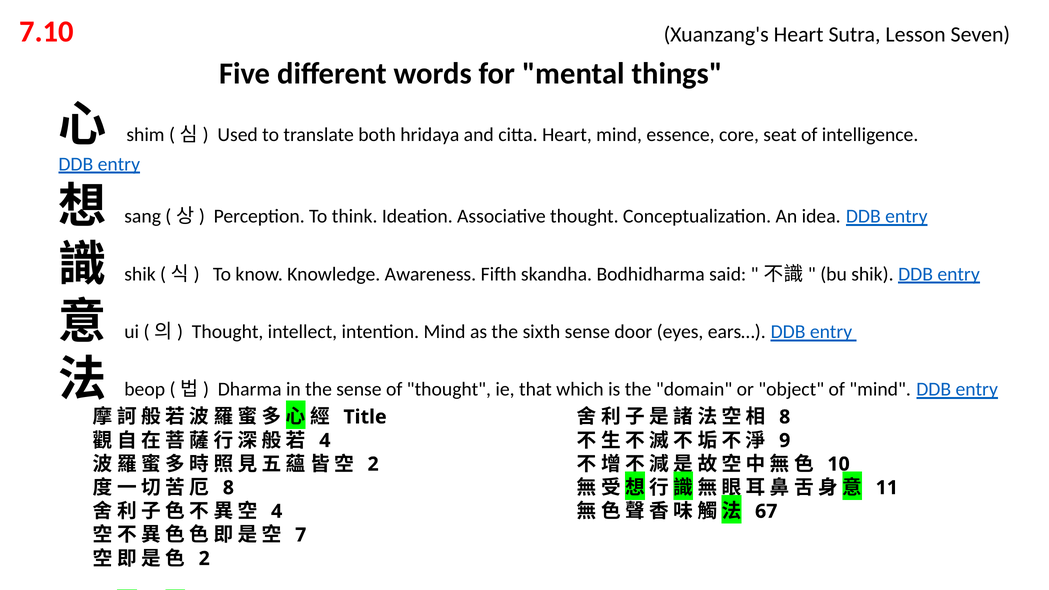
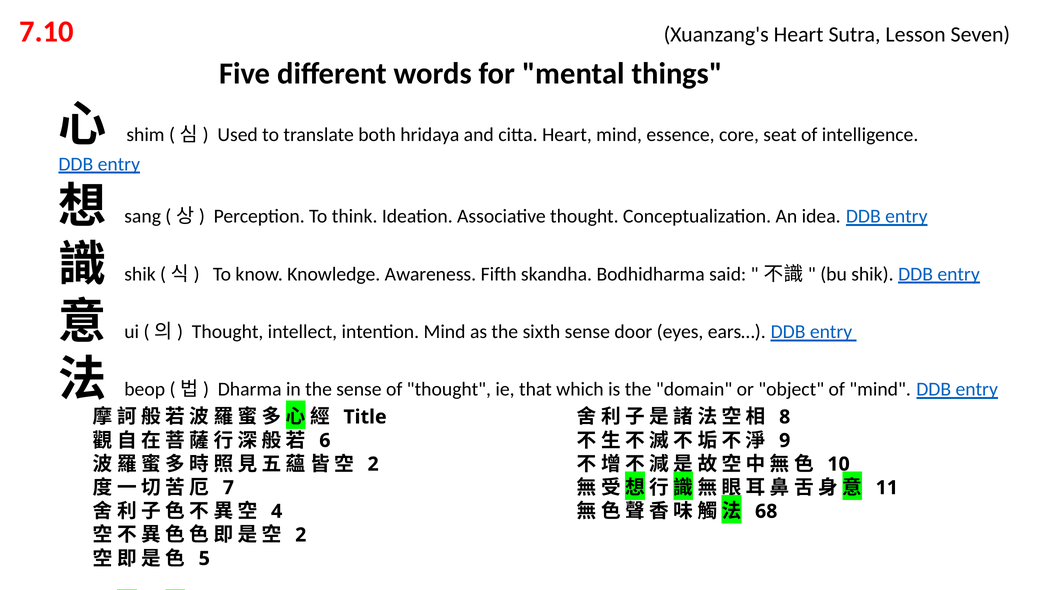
4: 4 -> 6 (325, 441)
8: 8 -> 7 (228, 488)
67: 67 -> 68 (766, 511)
7: 7 -> 2 (301, 535)
2: 2 -> 5 (204, 559)
